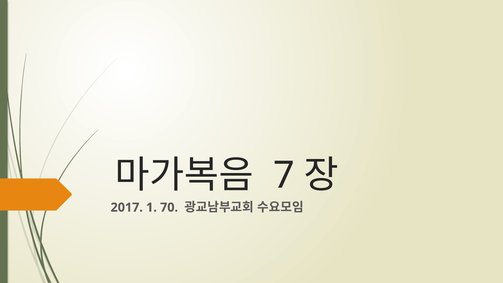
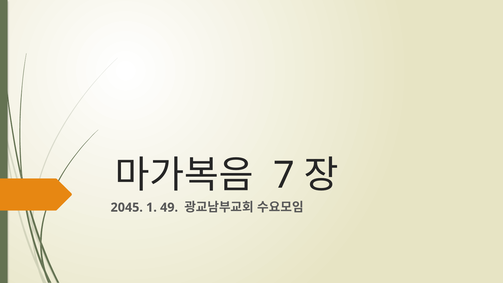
2017: 2017 -> 2045 (127, 207)
70: 70 -> 49 (169, 207)
